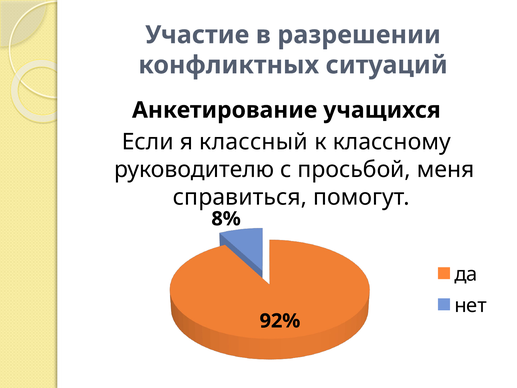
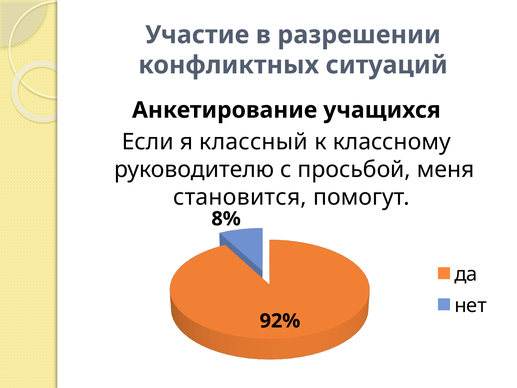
справиться: справиться -> становится (240, 197)
